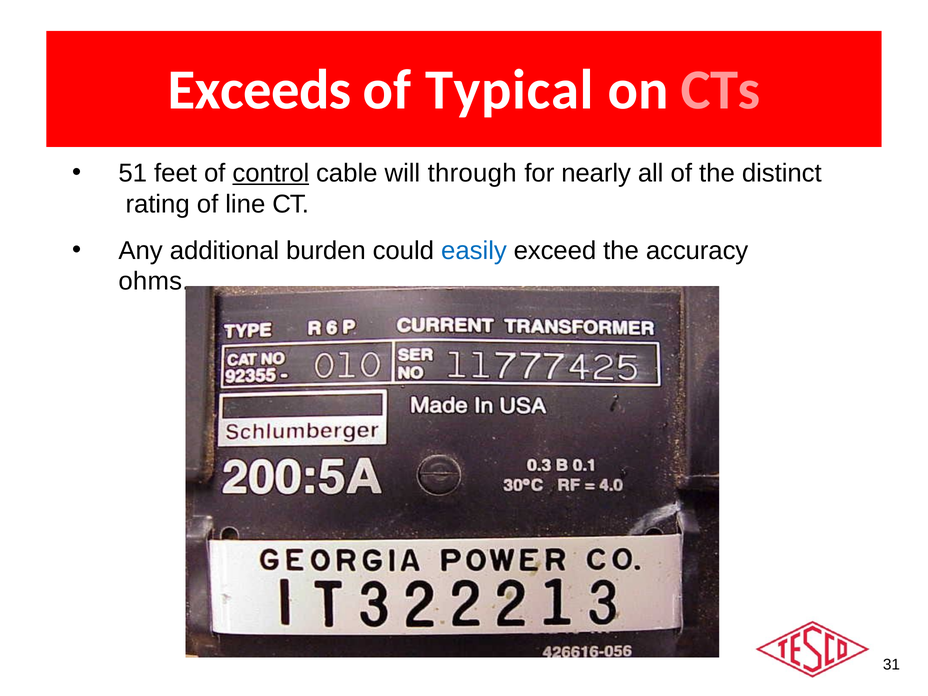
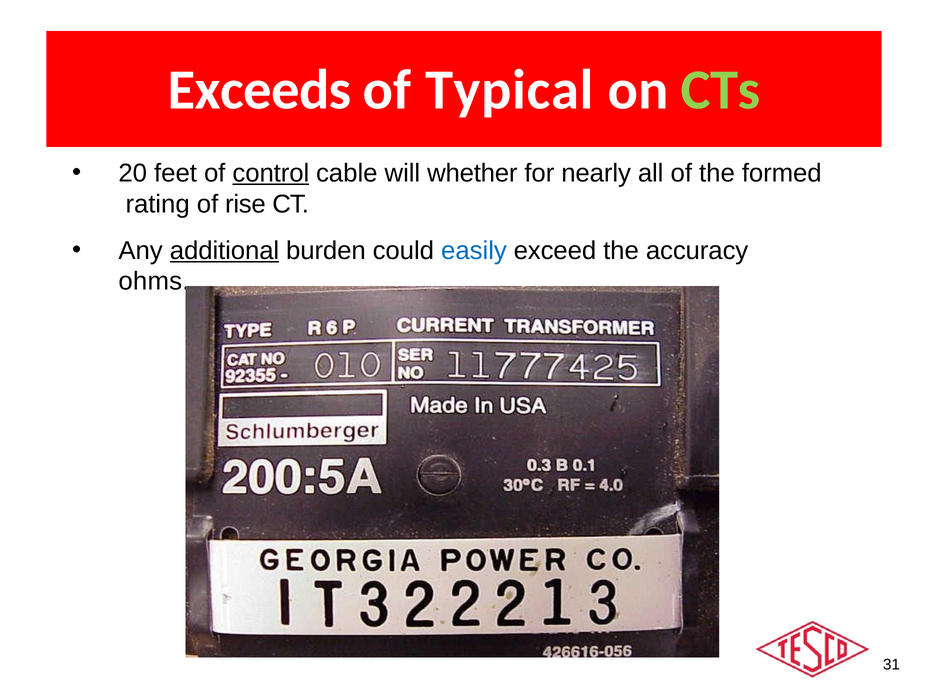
CTs colour: pink -> light green (720, 90)
51: 51 -> 20 (133, 173)
through: through -> whether (472, 173)
distinct: distinct -> formed (782, 173)
line: line -> rise (245, 204)
additional underline: none -> present (225, 251)
